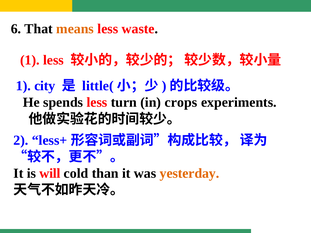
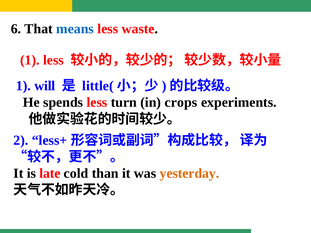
means colour: orange -> blue (75, 29)
city: city -> will (45, 86)
will: will -> late (50, 174)
